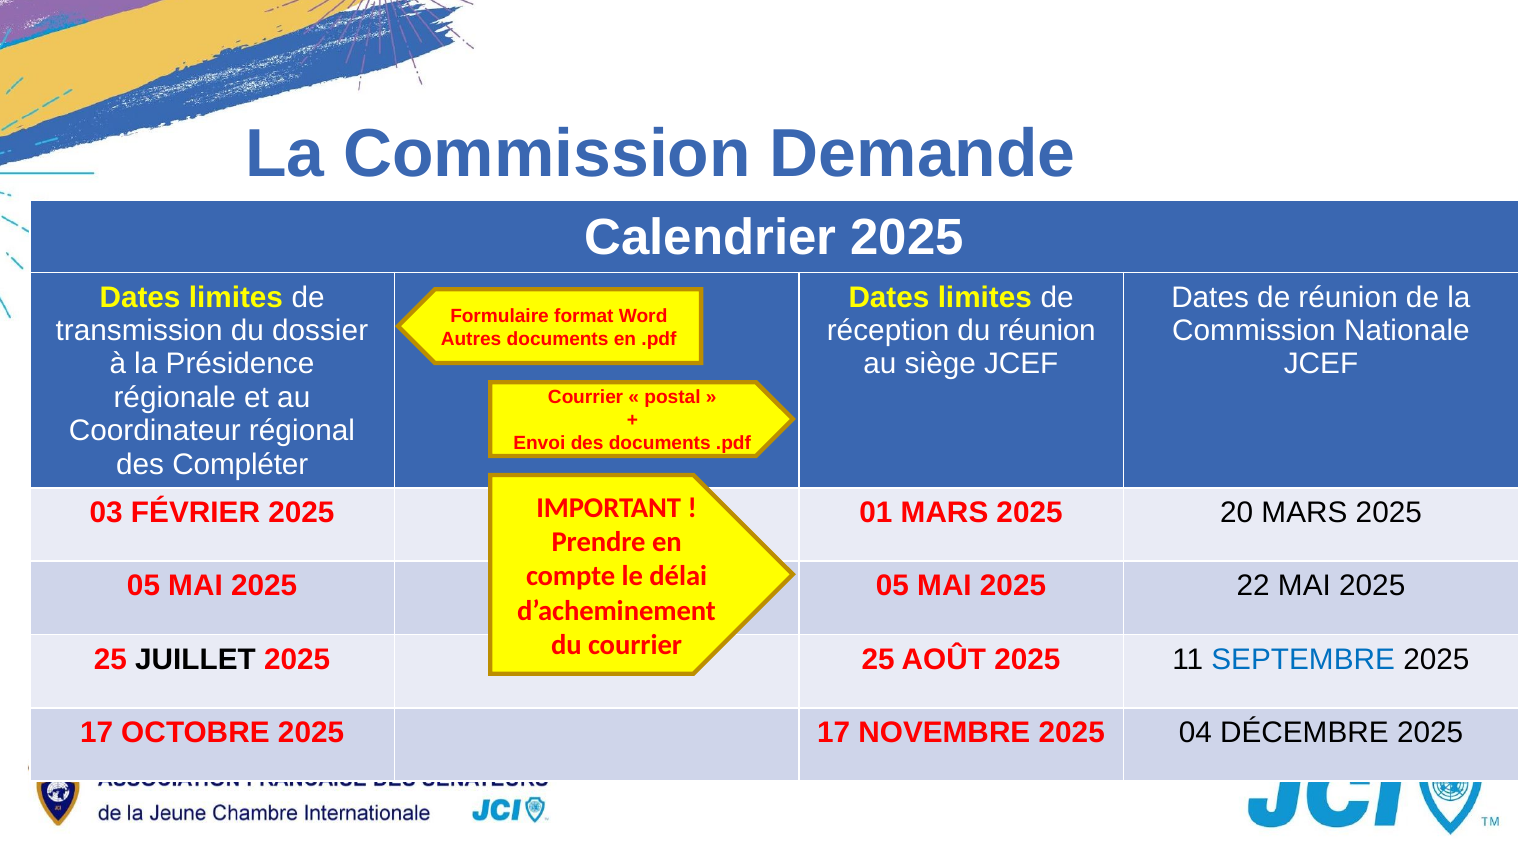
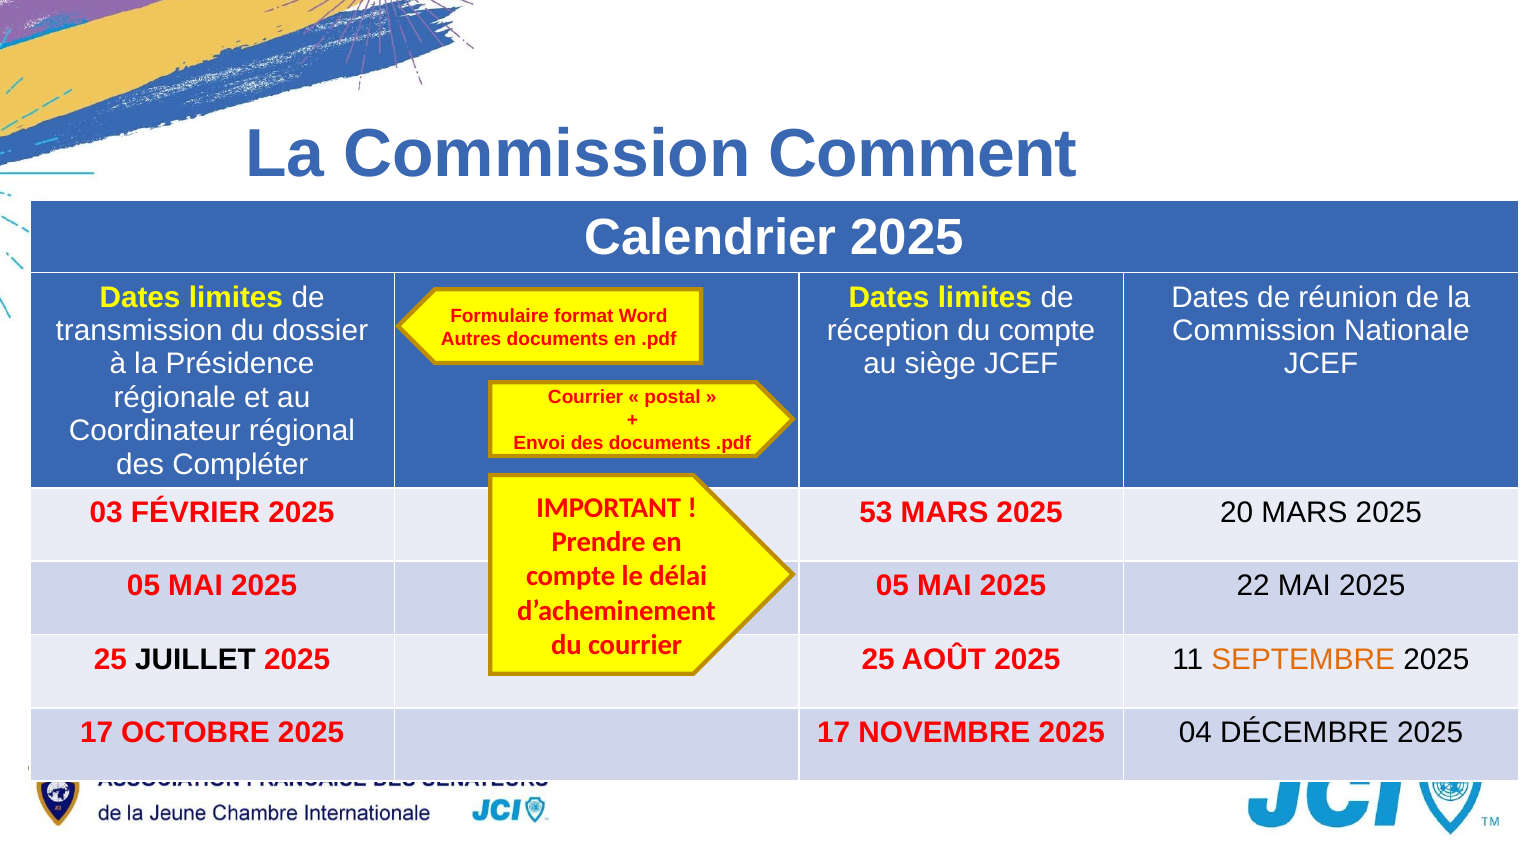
Demande: Demande -> Comment (923, 154)
du réunion: réunion -> compte (1047, 331)
01: 01 -> 53 (876, 513)
SEPTEMBRE colour: blue -> orange (1303, 660)
